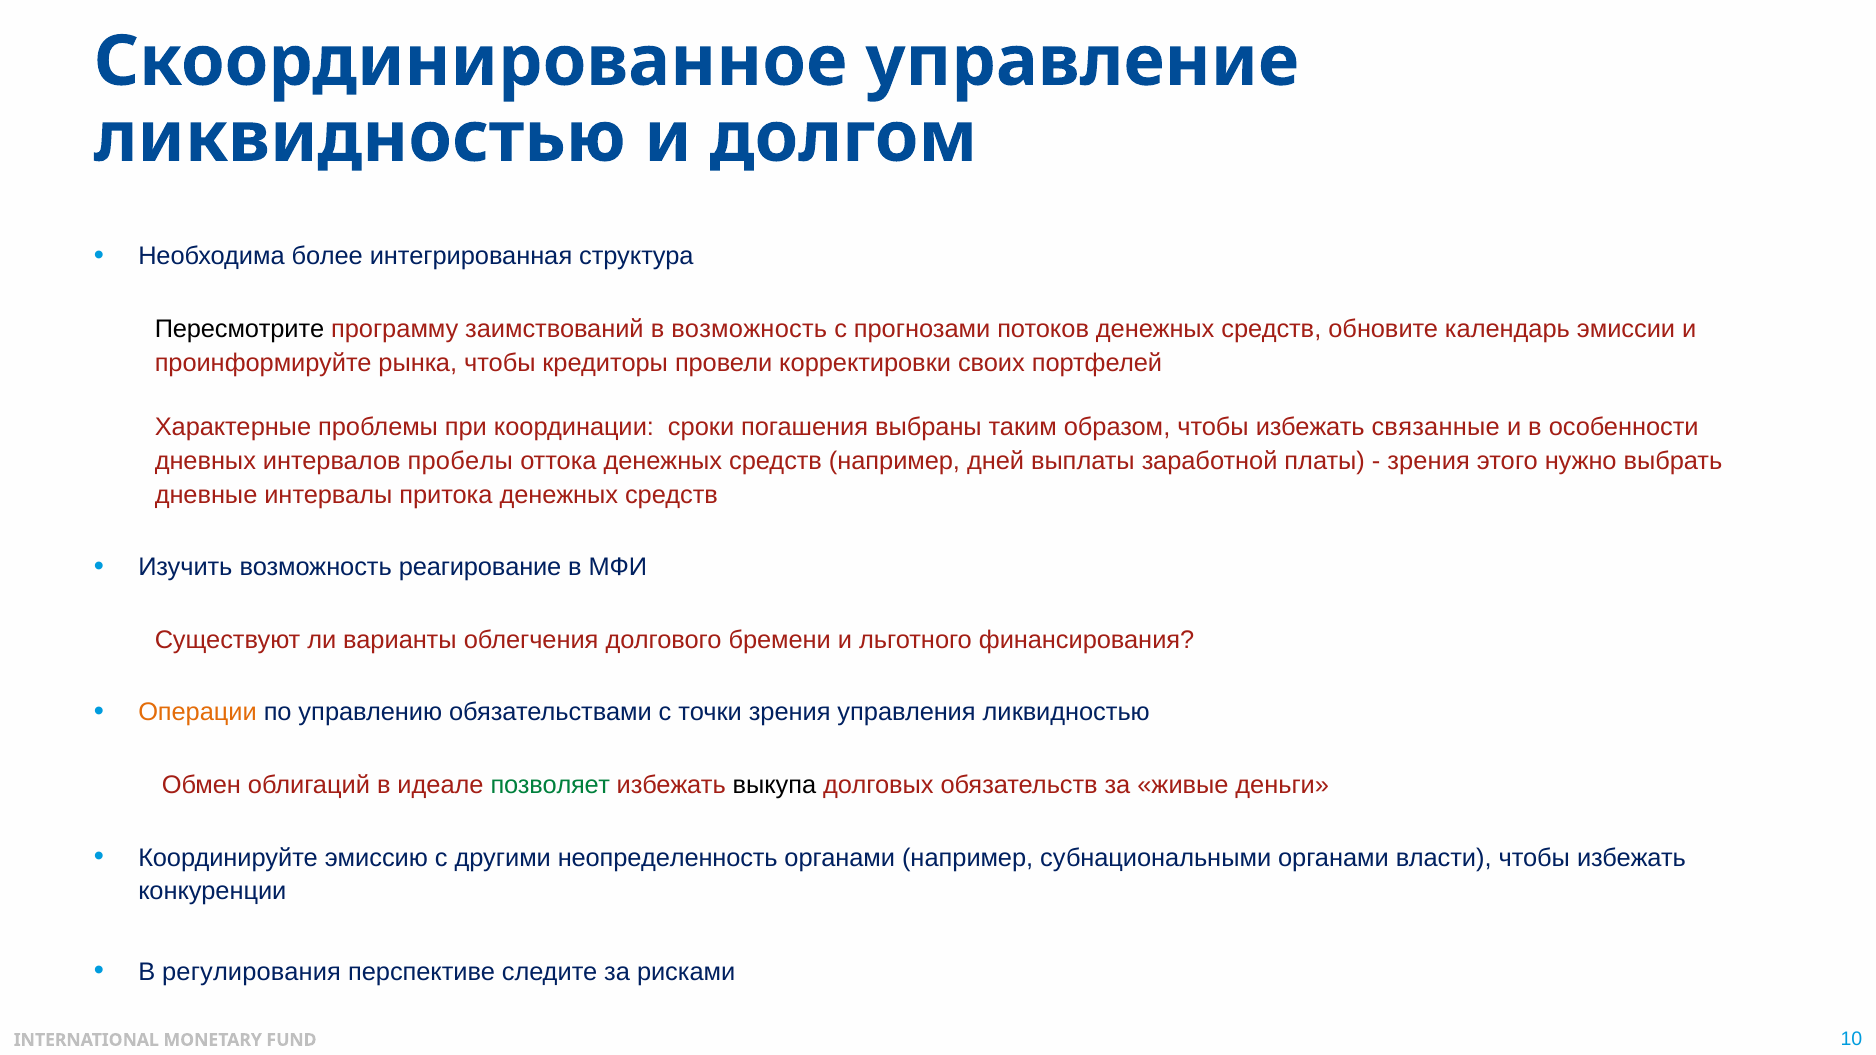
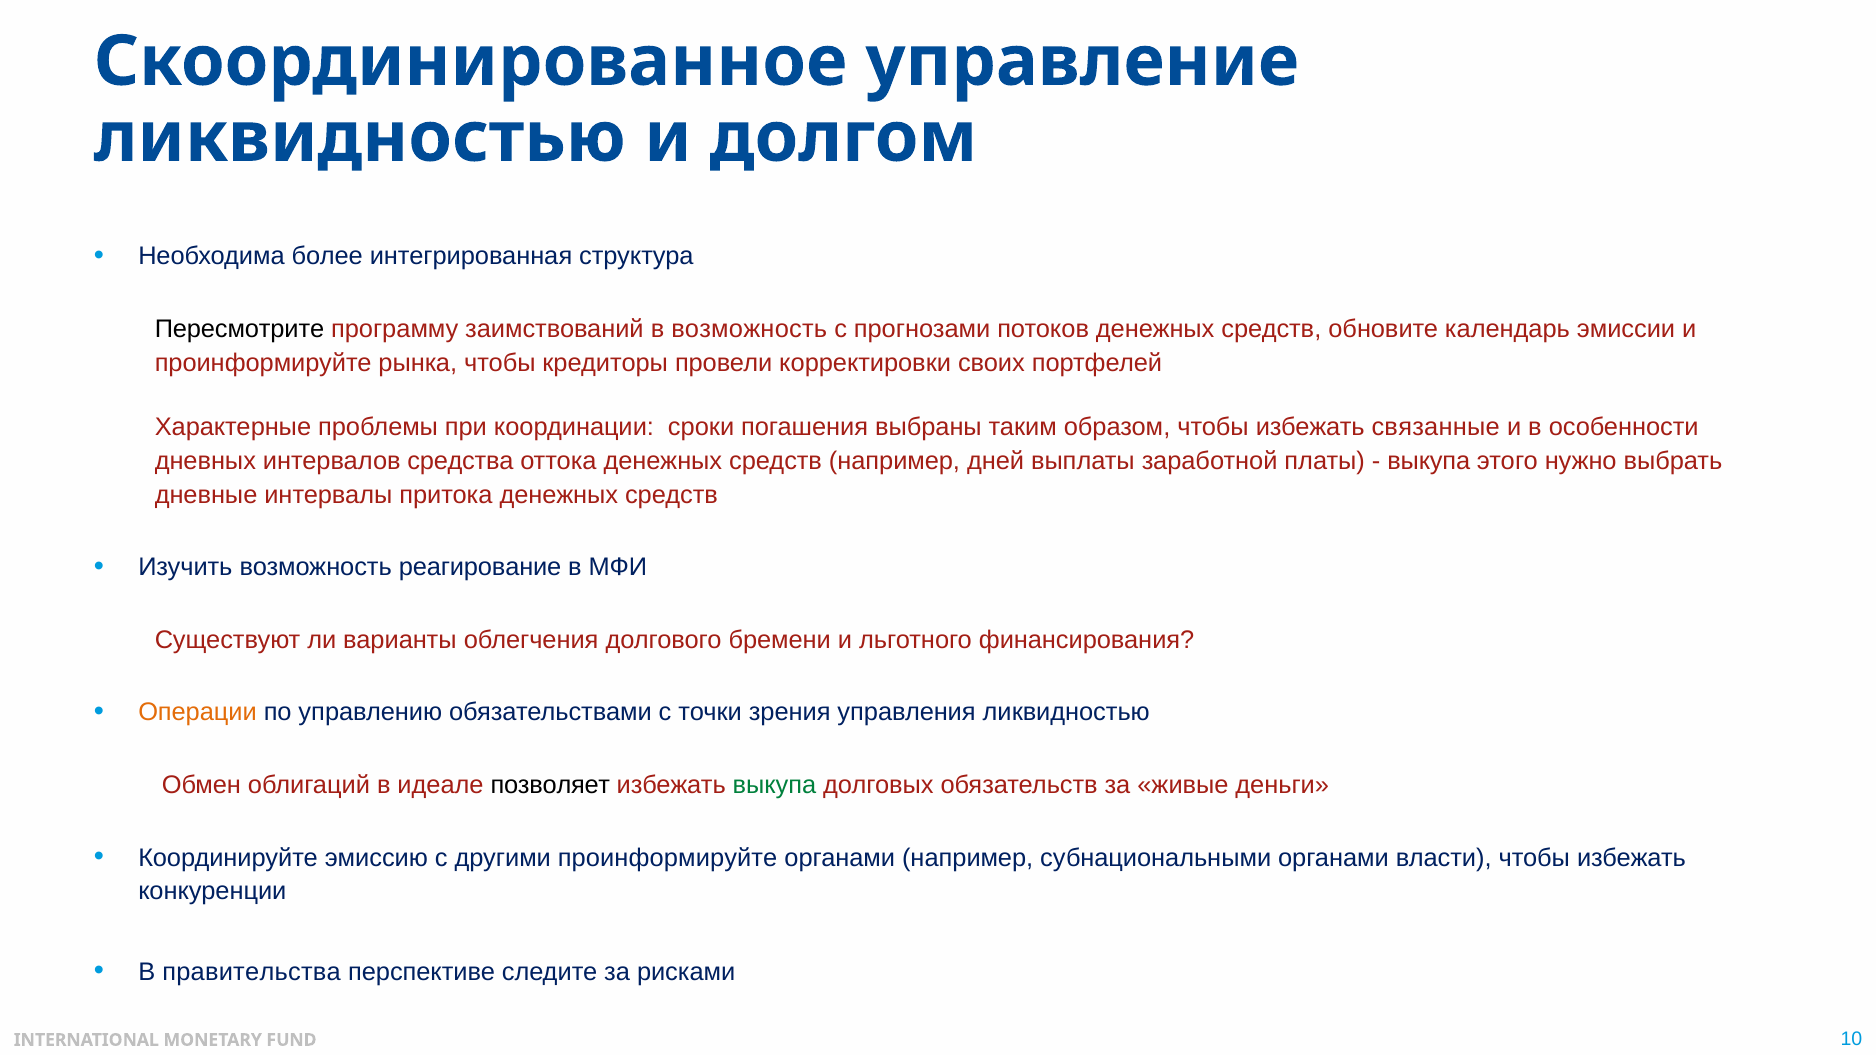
пробелы: пробелы -> средства (460, 461)
зрения: зрения -> выкупа (1429, 461)
позволяет colour: green -> black (550, 785)
выкупа colour: black -> green (774, 785)
другими неопределенность: неопределенность -> проинформируйте (668, 858)
регулирования: регулирования -> правительства (252, 972)
